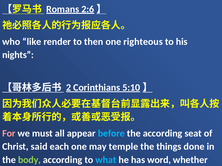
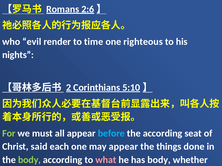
like: like -> evil (32, 42)
then: then -> time (94, 42)
For colour: pink -> light green (9, 134)
may temple: temple -> appear (123, 147)
what colour: light blue -> pink (106, 160)
has word: word -> body (159, 160)
